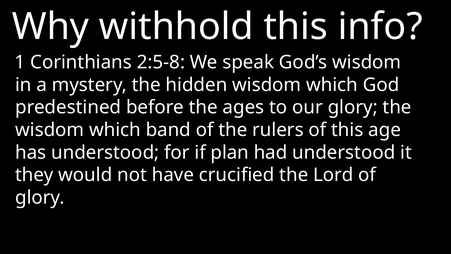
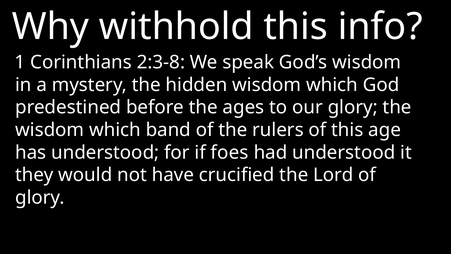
2:5-8: 2:5-8 -> 2:3-8 (161, 62)
plan: plan -> foes (230, 152)
